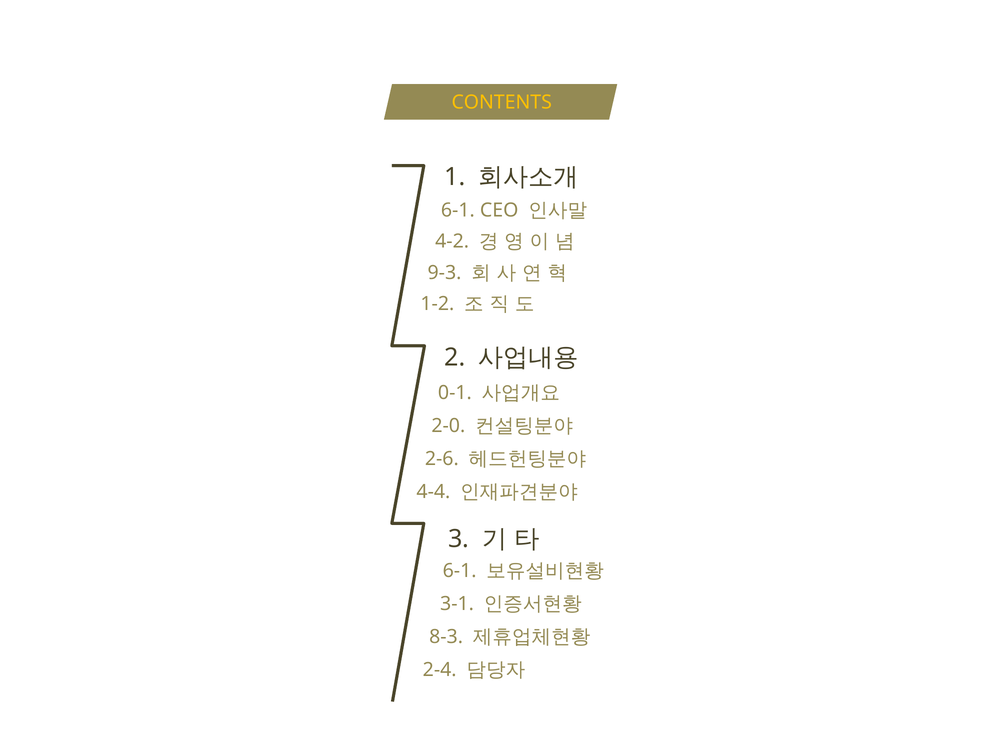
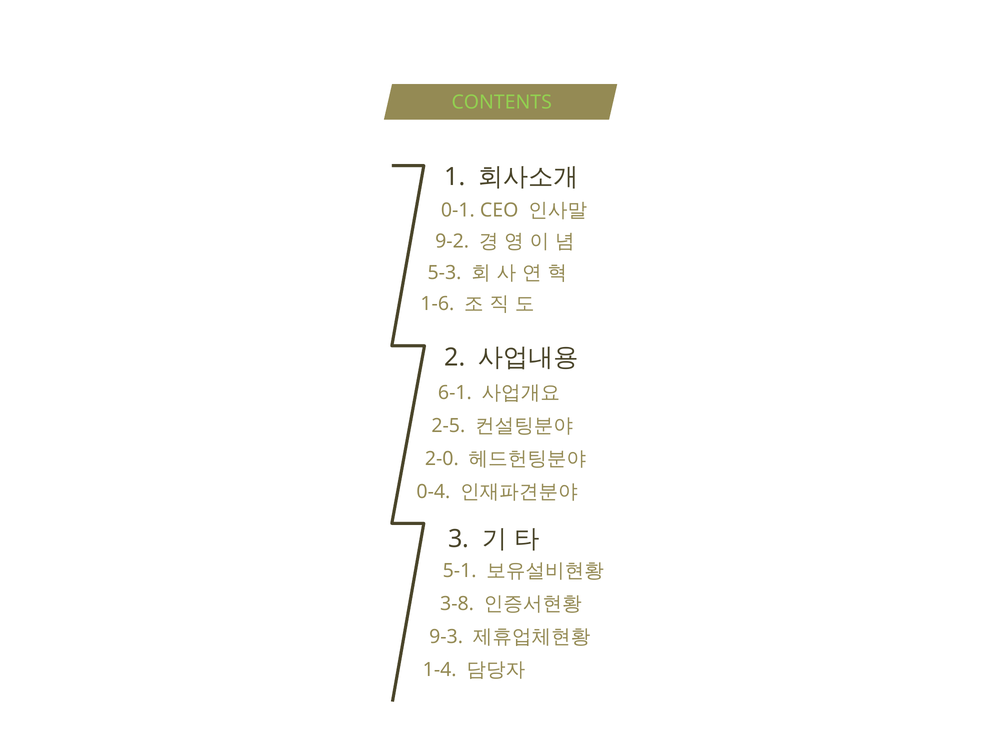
CONTENTS colour: yellow -> light green (502, 102)
6-1: 6-1 -> 0-1 (458, 210)
4-2: 4-2 -> 9-2 (452, 241)
9-3: 9-3 -> 5-3 (444, 272)
1-2: 1-2 -> 1-6 (437, 304)
0-1: 0-1 -> 6-1 (455, 393)
2-0: 2-0 -> 2-5 (448, 426)
2-6: 2-6 -> 2-0 (442, 459)
4-4: 4-4 -> 0-4 (433, 492)
6-1: 6-1 -> 5-1 (460, 571)
3-1: 3-1 -> 3-8 (457, 604)
8-3: 8-3 -> 9-3 (446, 637)
2-4: 2-4 -> 1-4 (440, 670)
